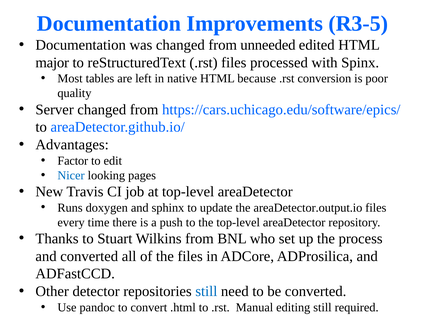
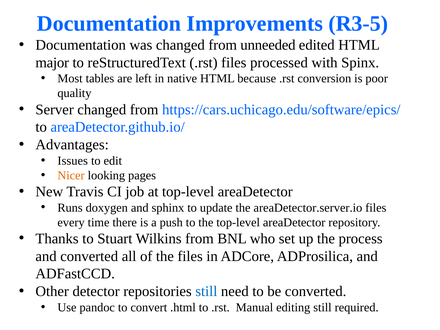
Factor: Factor -> Issues (73, 161)
Nicer colour: blue -> orange (71, 175)
areaDetector.output.io: areaDetector.output.io -> areaDetector.server.io (308, 208)
